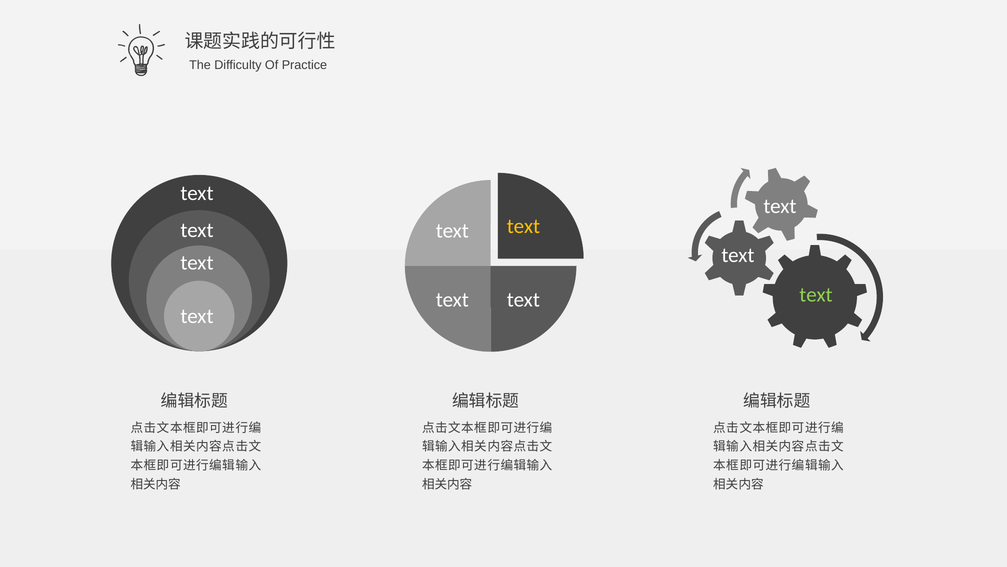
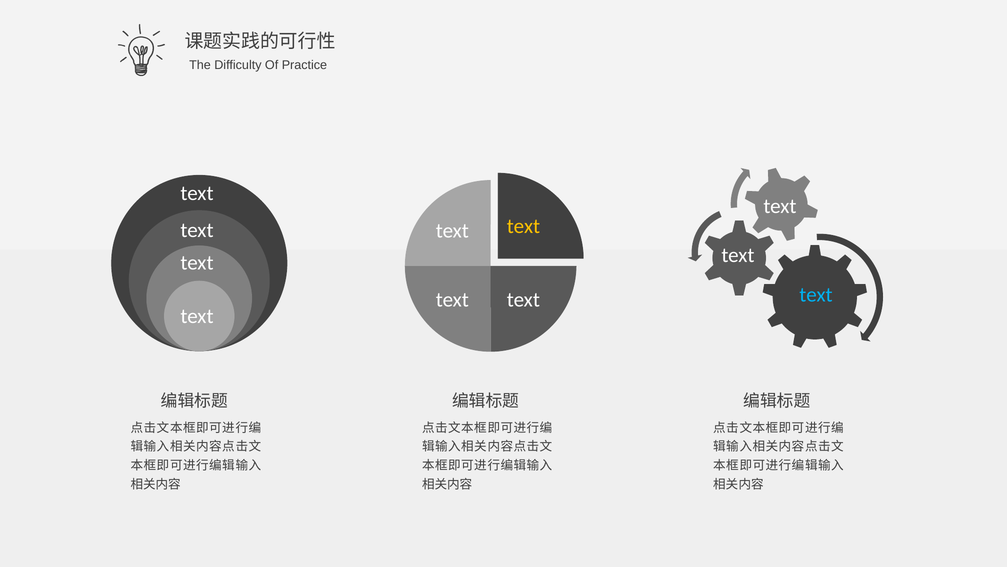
text colour: light green -> light blue (816, 294)
